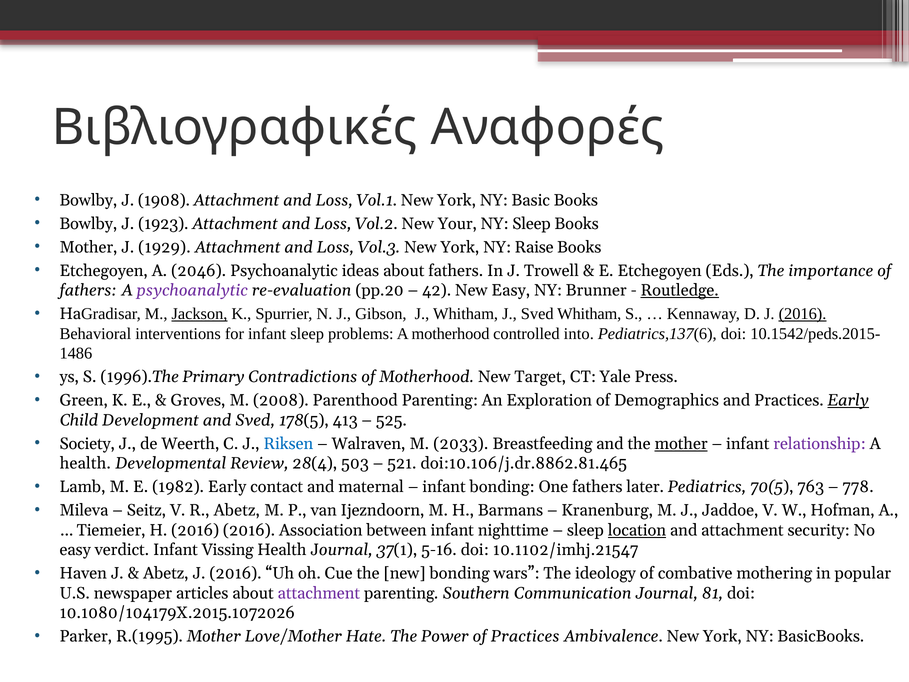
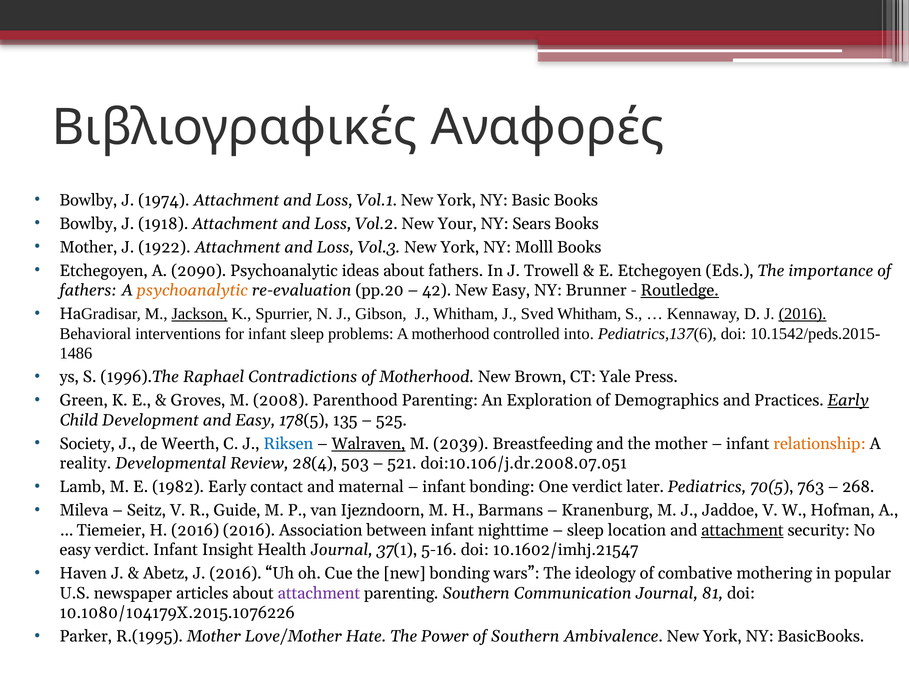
1908: 1908 -> 1974 (164, 200)
1923: 1923 -> 1918 (163, 224)
NY Sleep: Sleep -> Sears (532, 224)
1929: 1929 -> 1922 (164, 247)
Raise: Raise -> Molll (534, 247)
2046: 2046 -> 2090 (199, 271)
psychoanalytic colour: purple -> orange (192, 290)
Primary: Primary -> Raphael (214, 377)
Target: Target -> Brown (540, 377)
and Sved: Sved -> Easy (255, 420)
413: 413 -> 135 (345, 420)
Walraven underline: none -> present (369, 444)
2033: 2033 -> 2039 (461, 444)
mother underline: present -> none (681, 444)
relationship colour: purple -> orange (820, 444)
health: health -> reality (85, 463)
doi:10.106/j.dr.8862.81.465: doi:10.106/j.dr.8862.81.465 -> doi:10.106/j.dr.2008.07.051 (524, 463)
One fathers: fathers -> verdict (597, 487)
778: 778 -> 268 (858, 487)
R Abetz: Abetz -> Guide (237, 510)
location underline: present -> none (637, 530)
attachment underline: none -> present (742, 530)
Vissing: Vissing -> Insight (228, 550)
10.1102/imhj.21547: 10.1102/imhj.21547 -> 10.1602/imhj.21547 (566, 550)
10.1080/104179X.2015.1072026: 10.1080/104179X.2015.1072026 -> 10.1080/104179X.2015.1076226 (177, 613)
of Practices: Practices -> Southern (525, 636)
